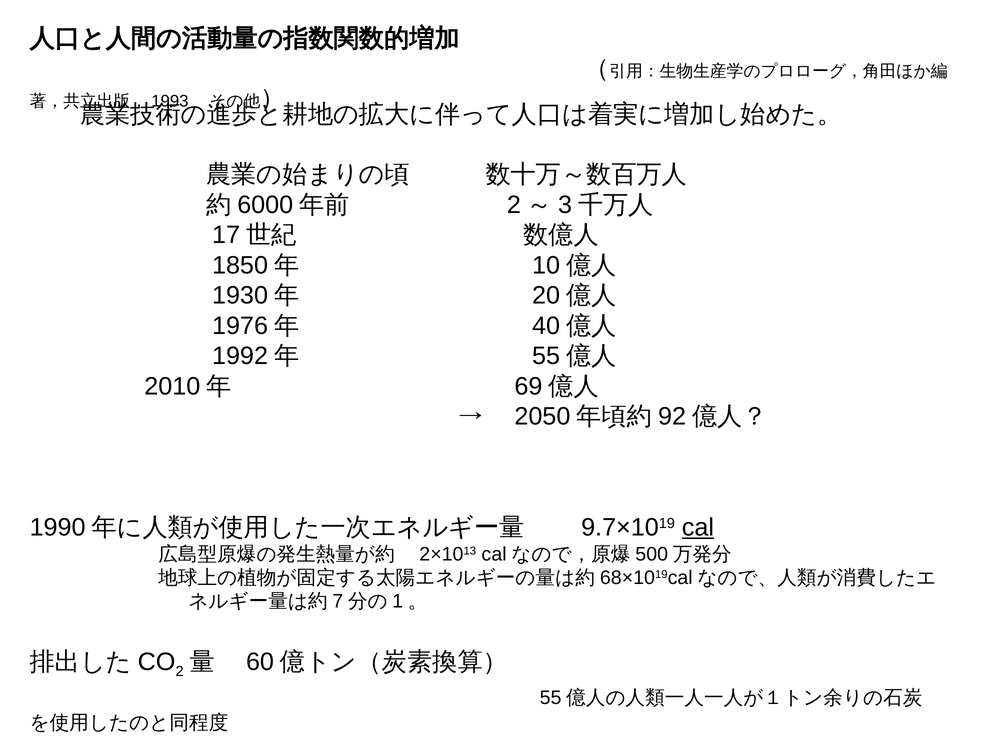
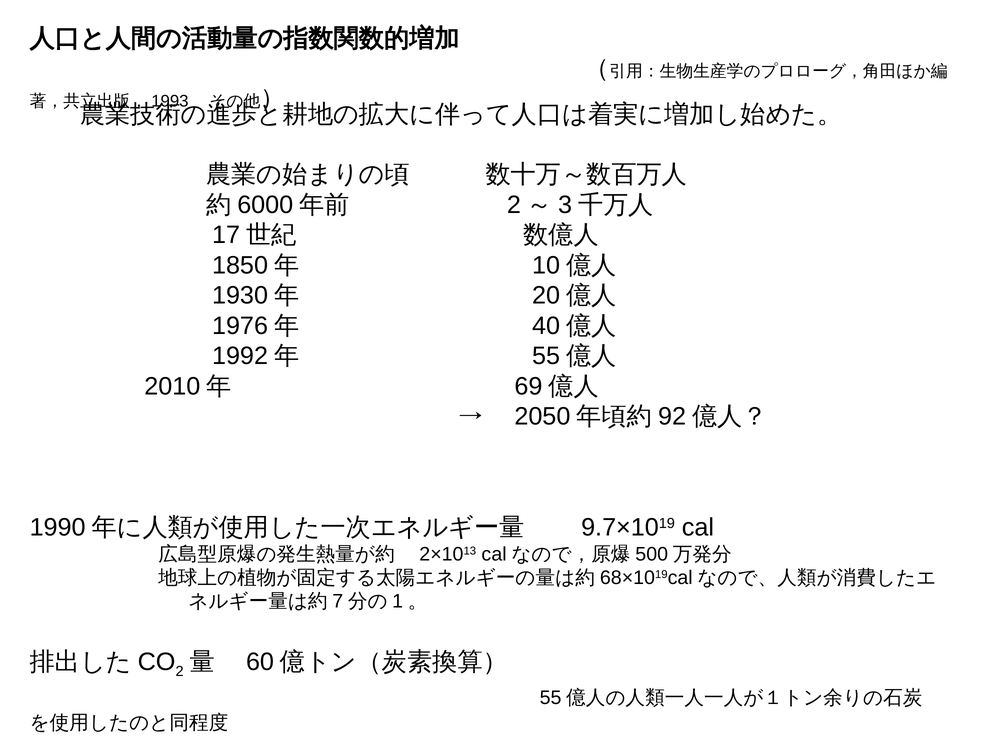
cal underline: present -> none (698, 528)
